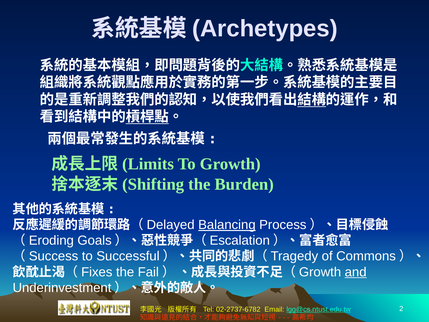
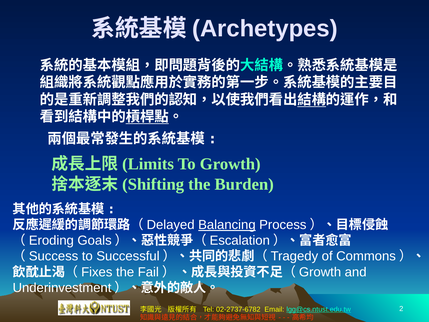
and underline: present -> none (356, 272)
